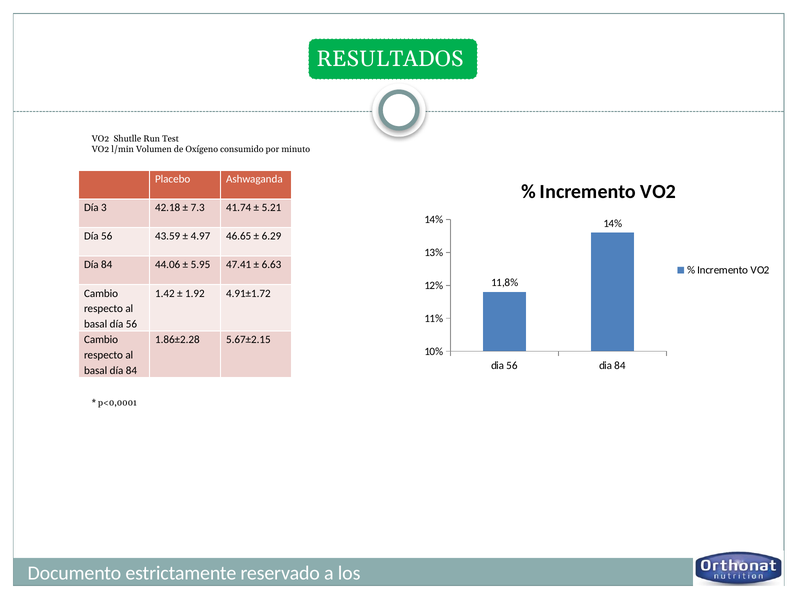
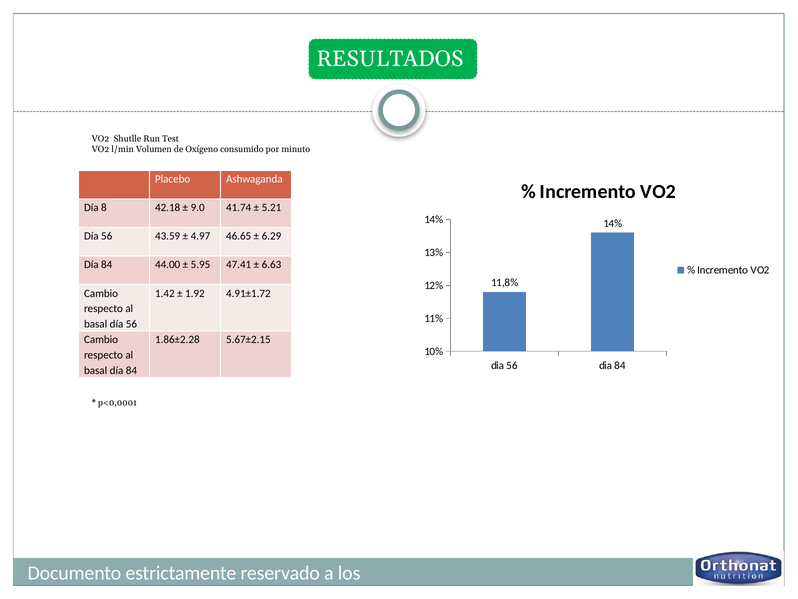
3: 3 -> 8 (104, 208)
7.3: 7.3 -> 9.0 (198, 208)
44.06: 44.06 -> 44.00 (168, 265)
